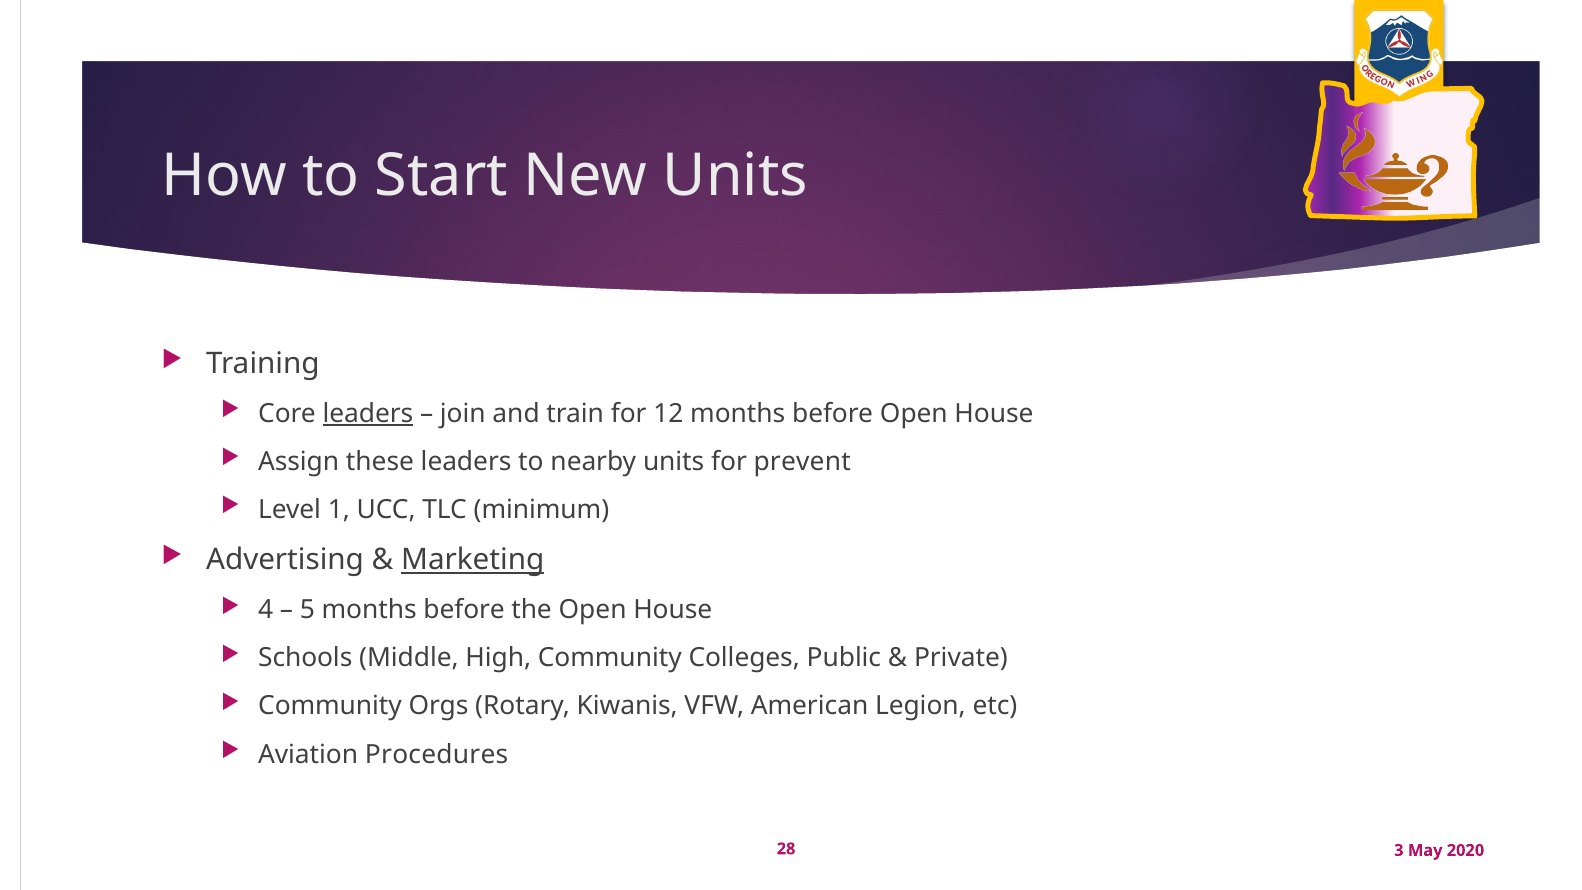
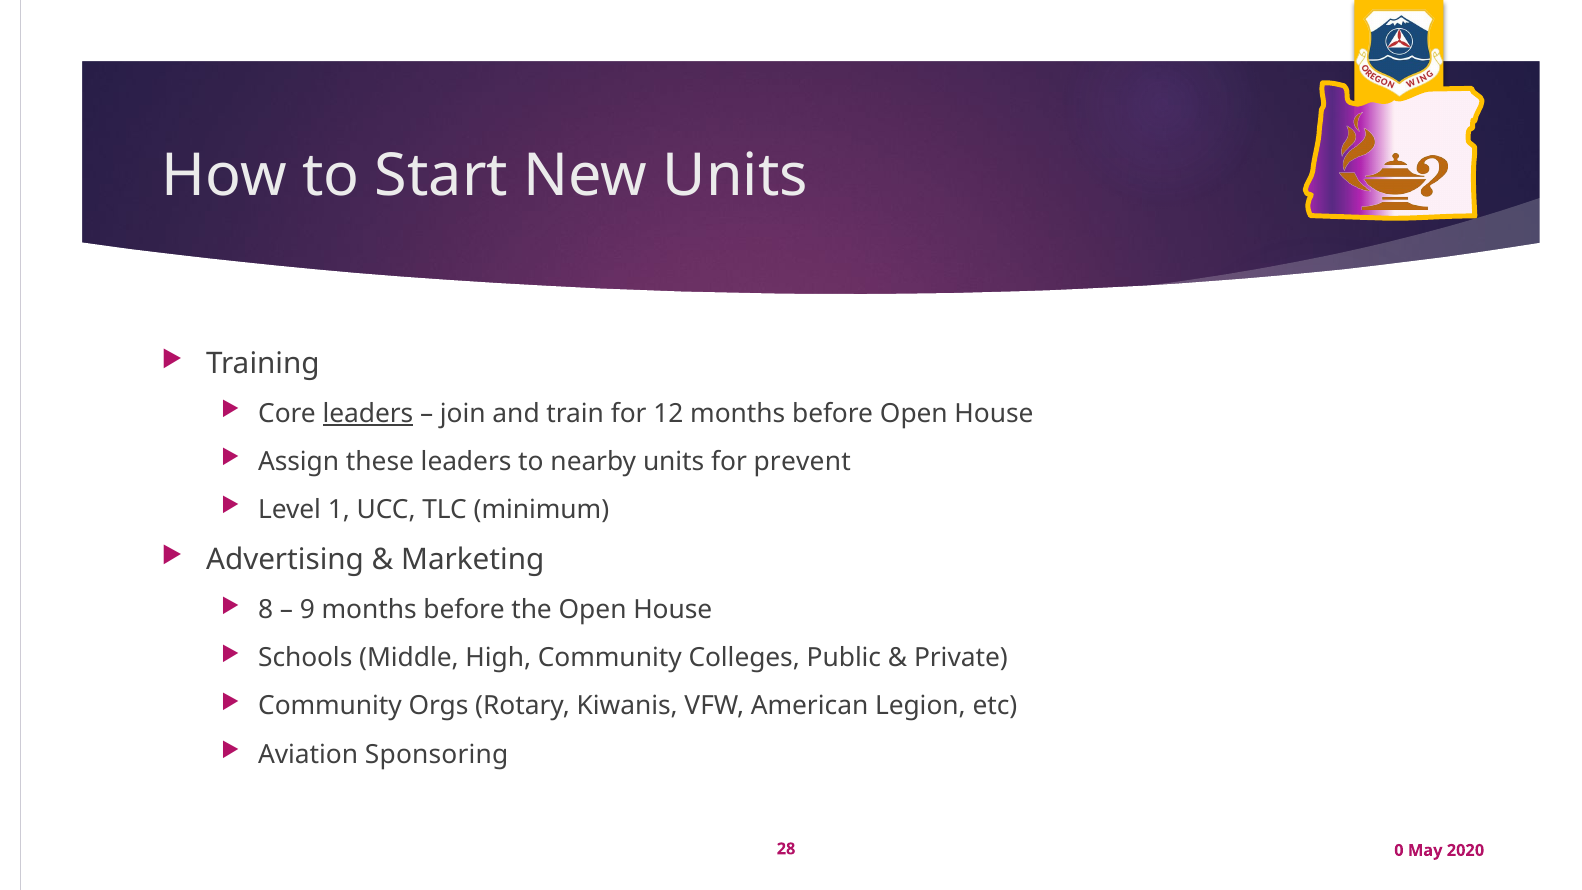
Marketing underline: present -> none (473, 560)
4: 4 -> 8 (266, 610)
5: 5 -> 9 (307, 610)
Procedures: Procedures -> Sponsoring (437, 754)
3: 3 -> 0 (1399, 850)
